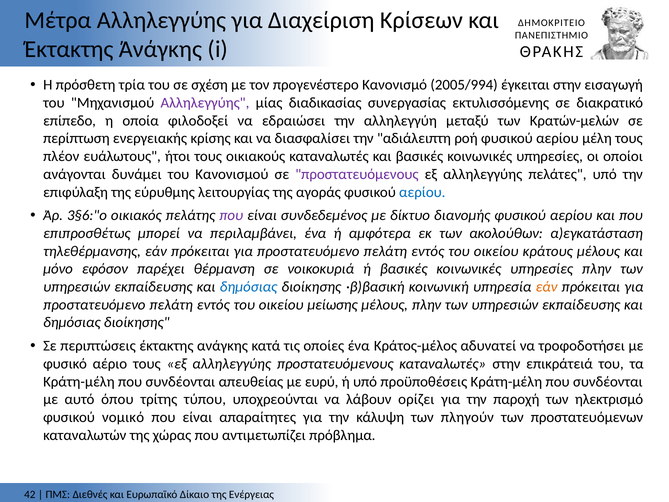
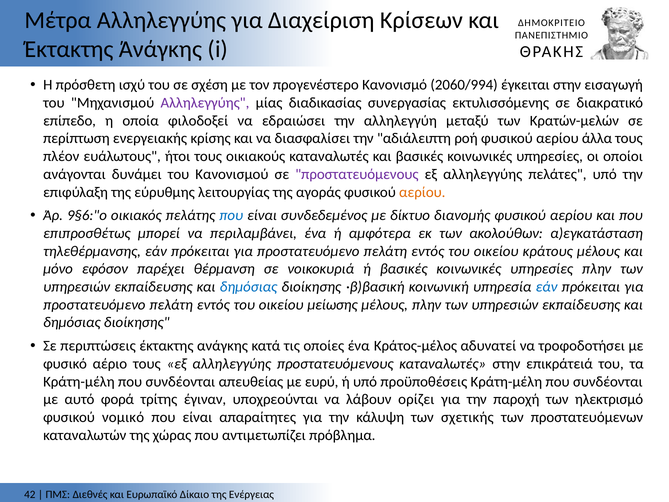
τρία: τρία -> ισχύ (132, 85)
2005/994: 2005/994 -> 2060/994 (464, 85)
μέλη: μέλη -> άλλα (597, 139)
αερίου colour: blue -> orange (422, 192)
3§6:"ο: 3§6:"ο -> 9§6:"ο (87, 215)
που colour: purple -> blue (231, 215)
εάν colour: orange -> blue (546, 287)
όπου: όπου -> φορά (118, 399)
τύπου: τύπου -> έγιναν (205, 399)
πληγούν: πληγούν -> σχετικής (467, 417)
